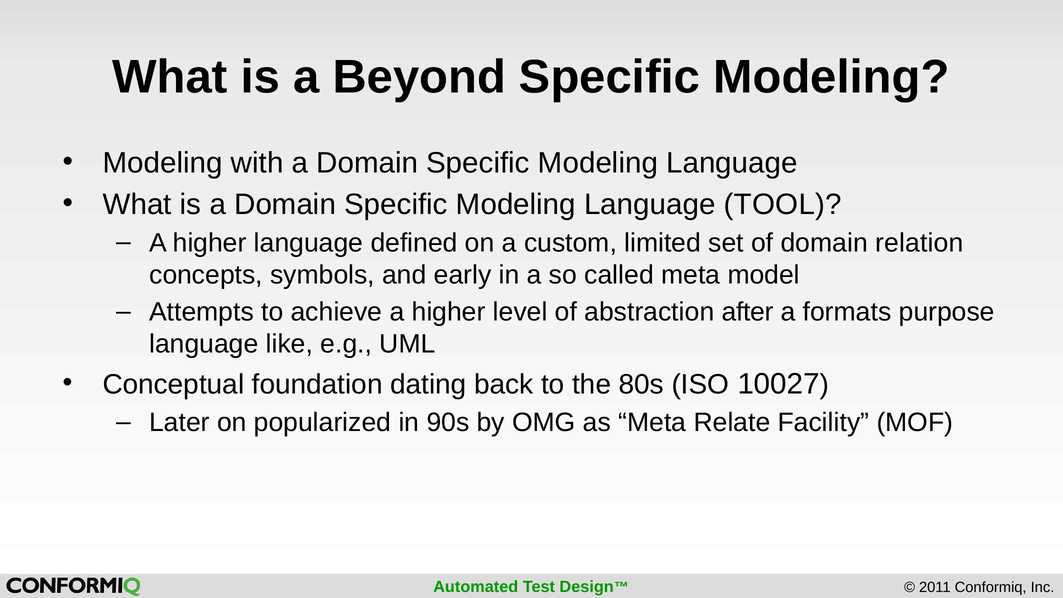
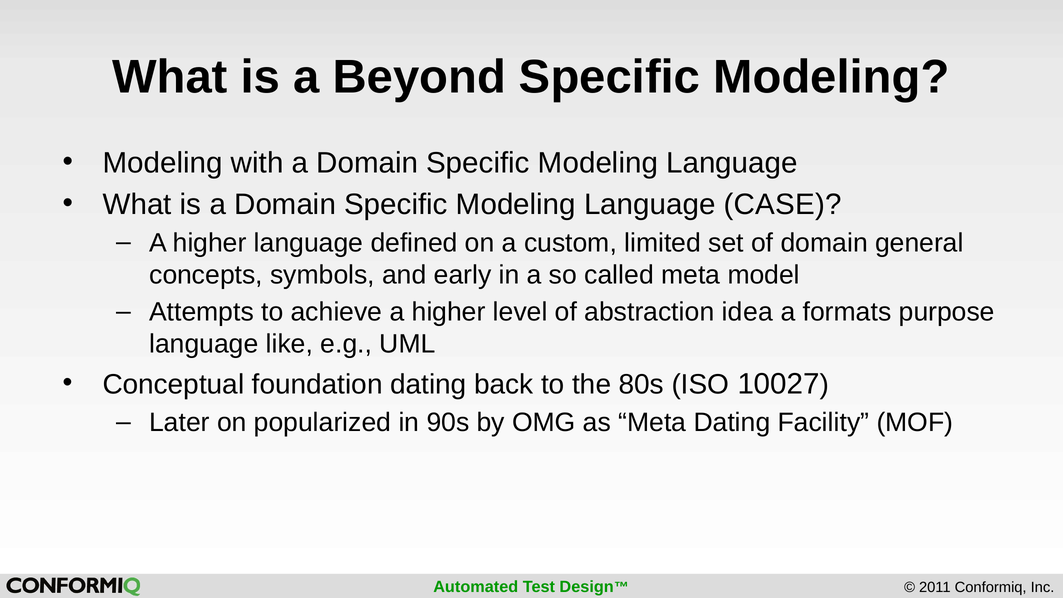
TOOL: TOOL -> CASE (783, 204)
relation: relation -> general (919, 243)
after: after -> idea (747, 312)
Meta Relate: Relate -> Dating (732, 423)
